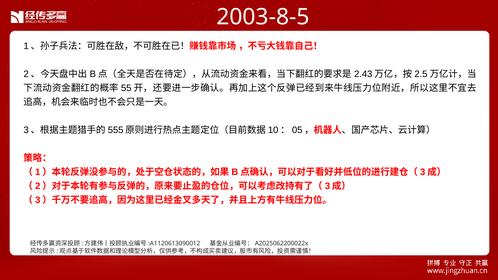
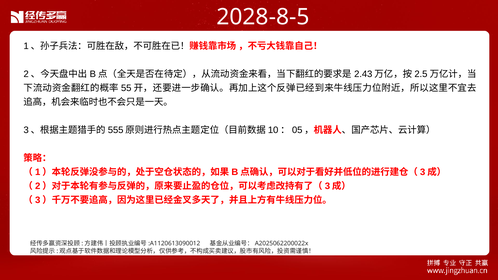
2003-8-5: 2003-8-5 -> 2028-8-5 (263, 17)
